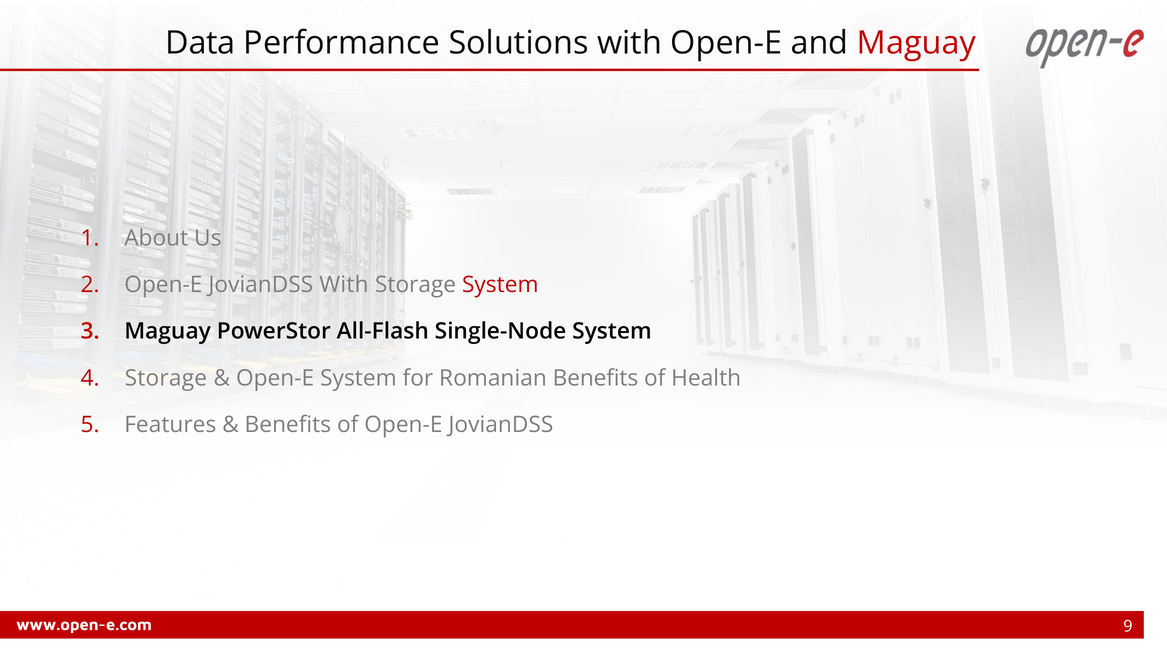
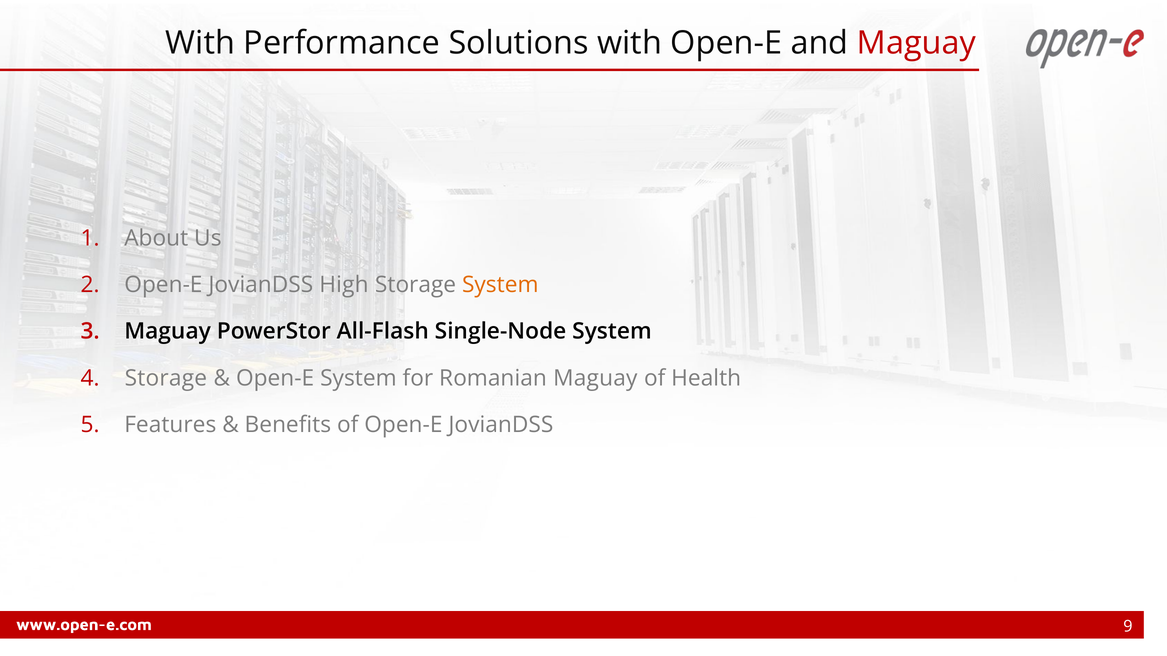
Data: Data -> With (200, 43)
JovianDSS With: With -> High (344, 285)
System colour: red -> orange (500, 285)
Romanian Benefits: Benefits -> Maguay (595, 378)
